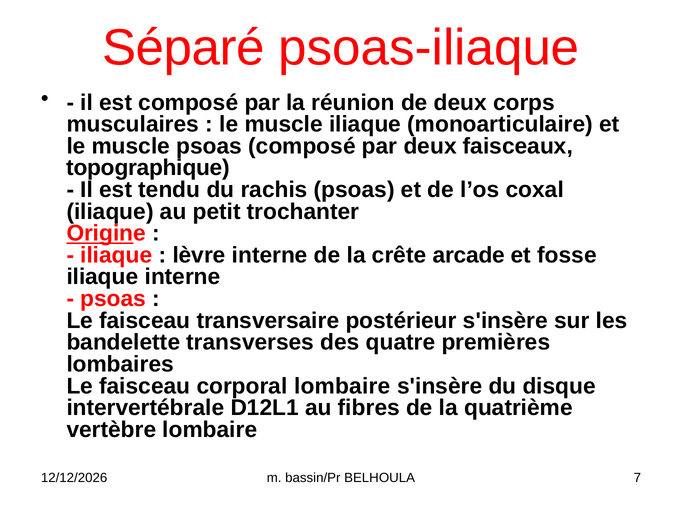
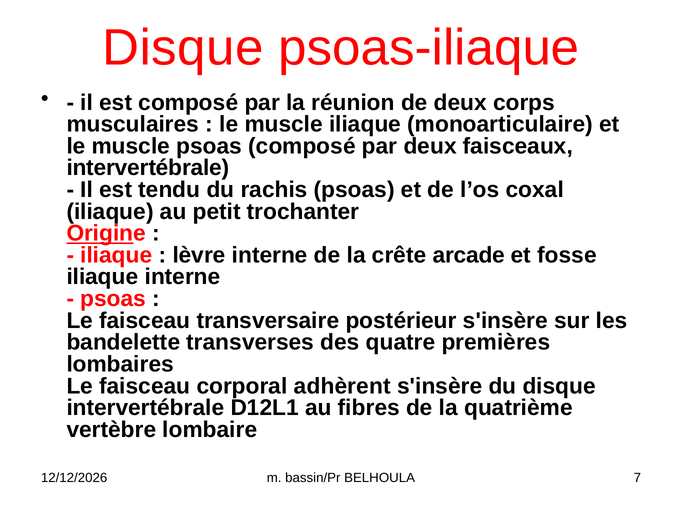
Séparé: Séparé -> Disque (183, 48)
topographique: topographique -> intervertébrale (148, 168)
corporal lombaire: lombaire -> adhèrent (342, 386)
